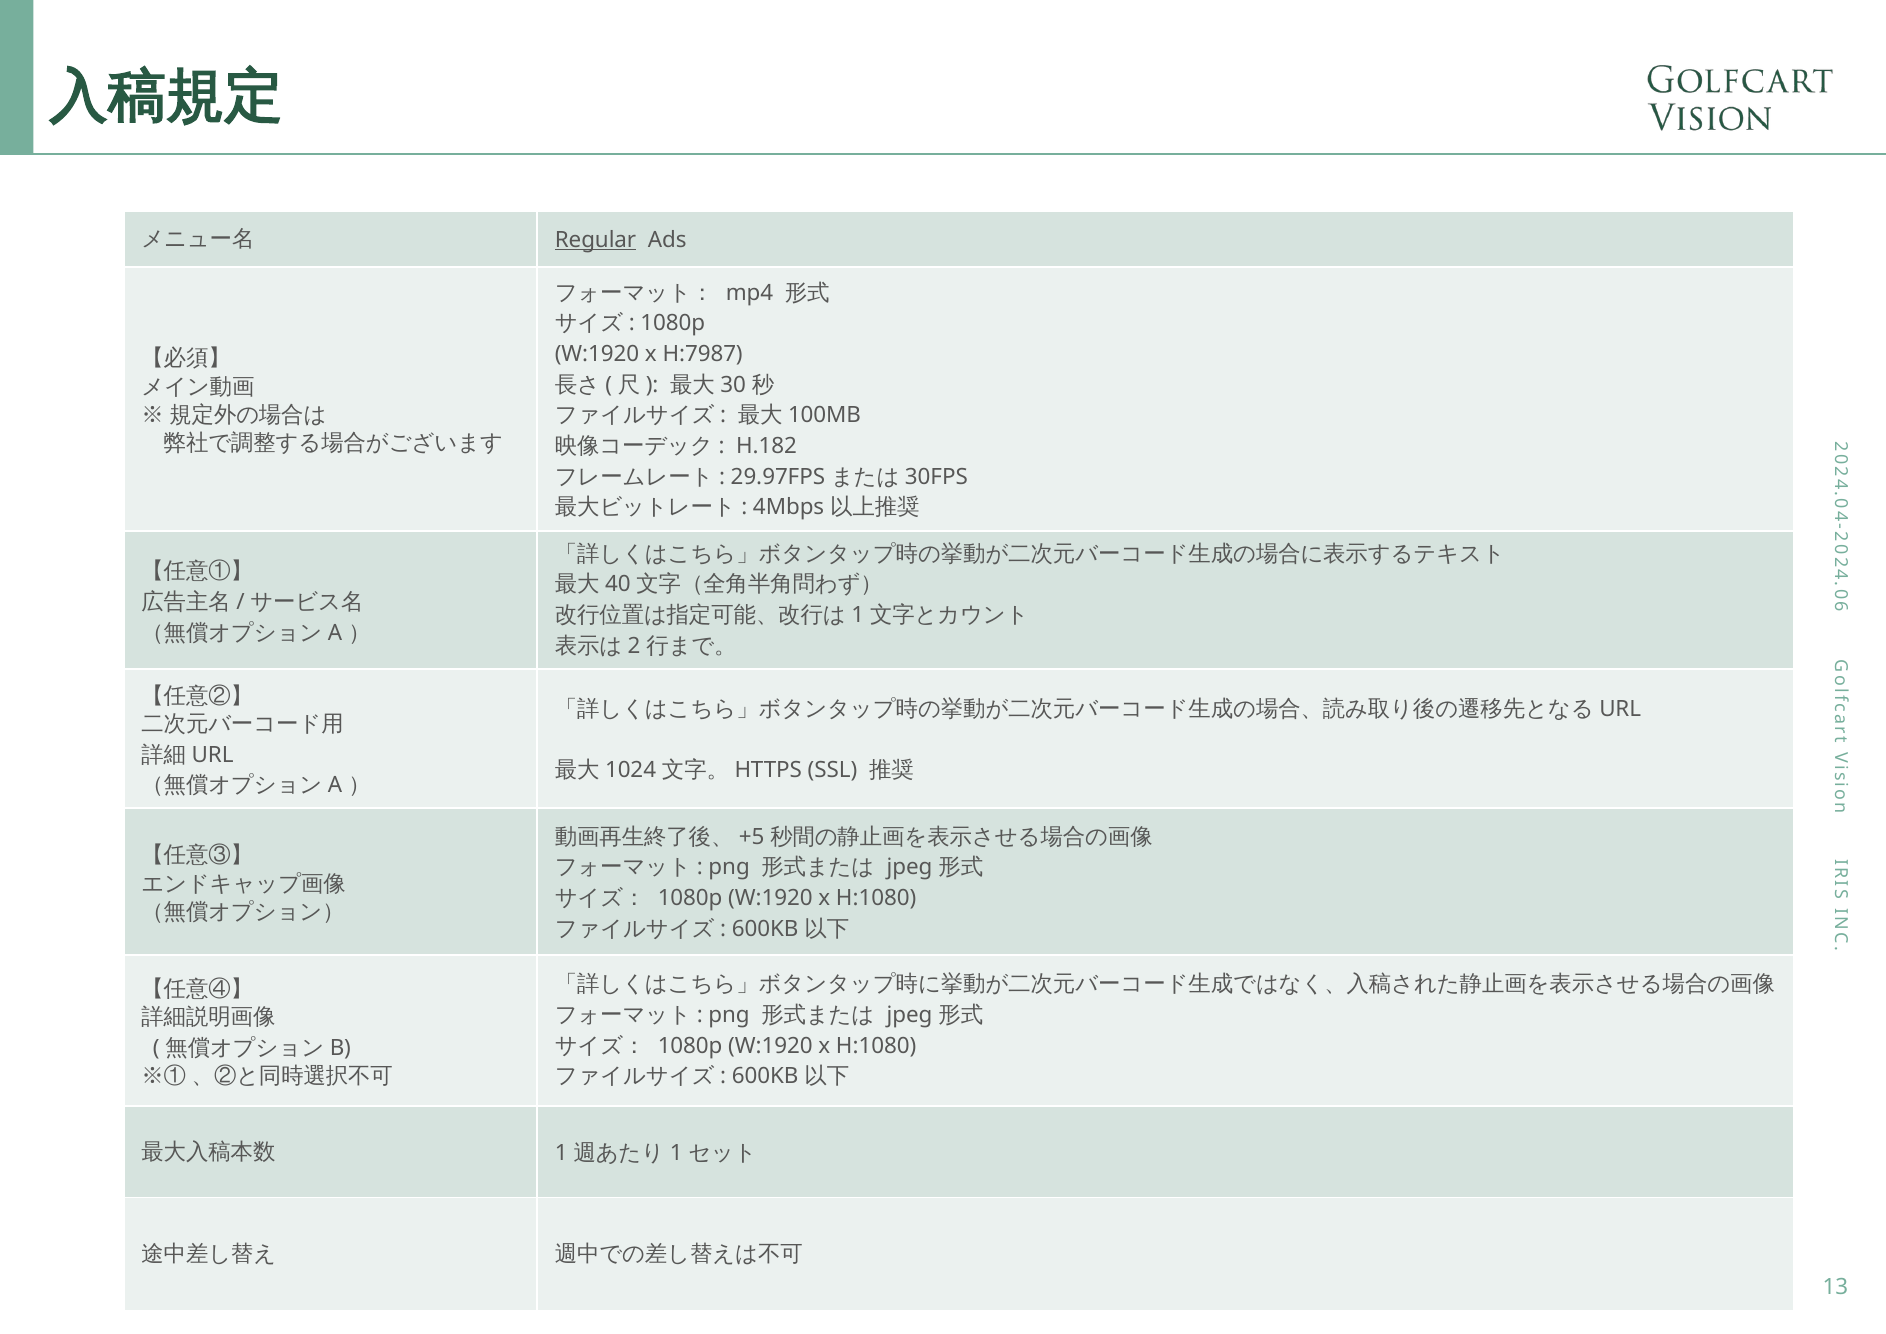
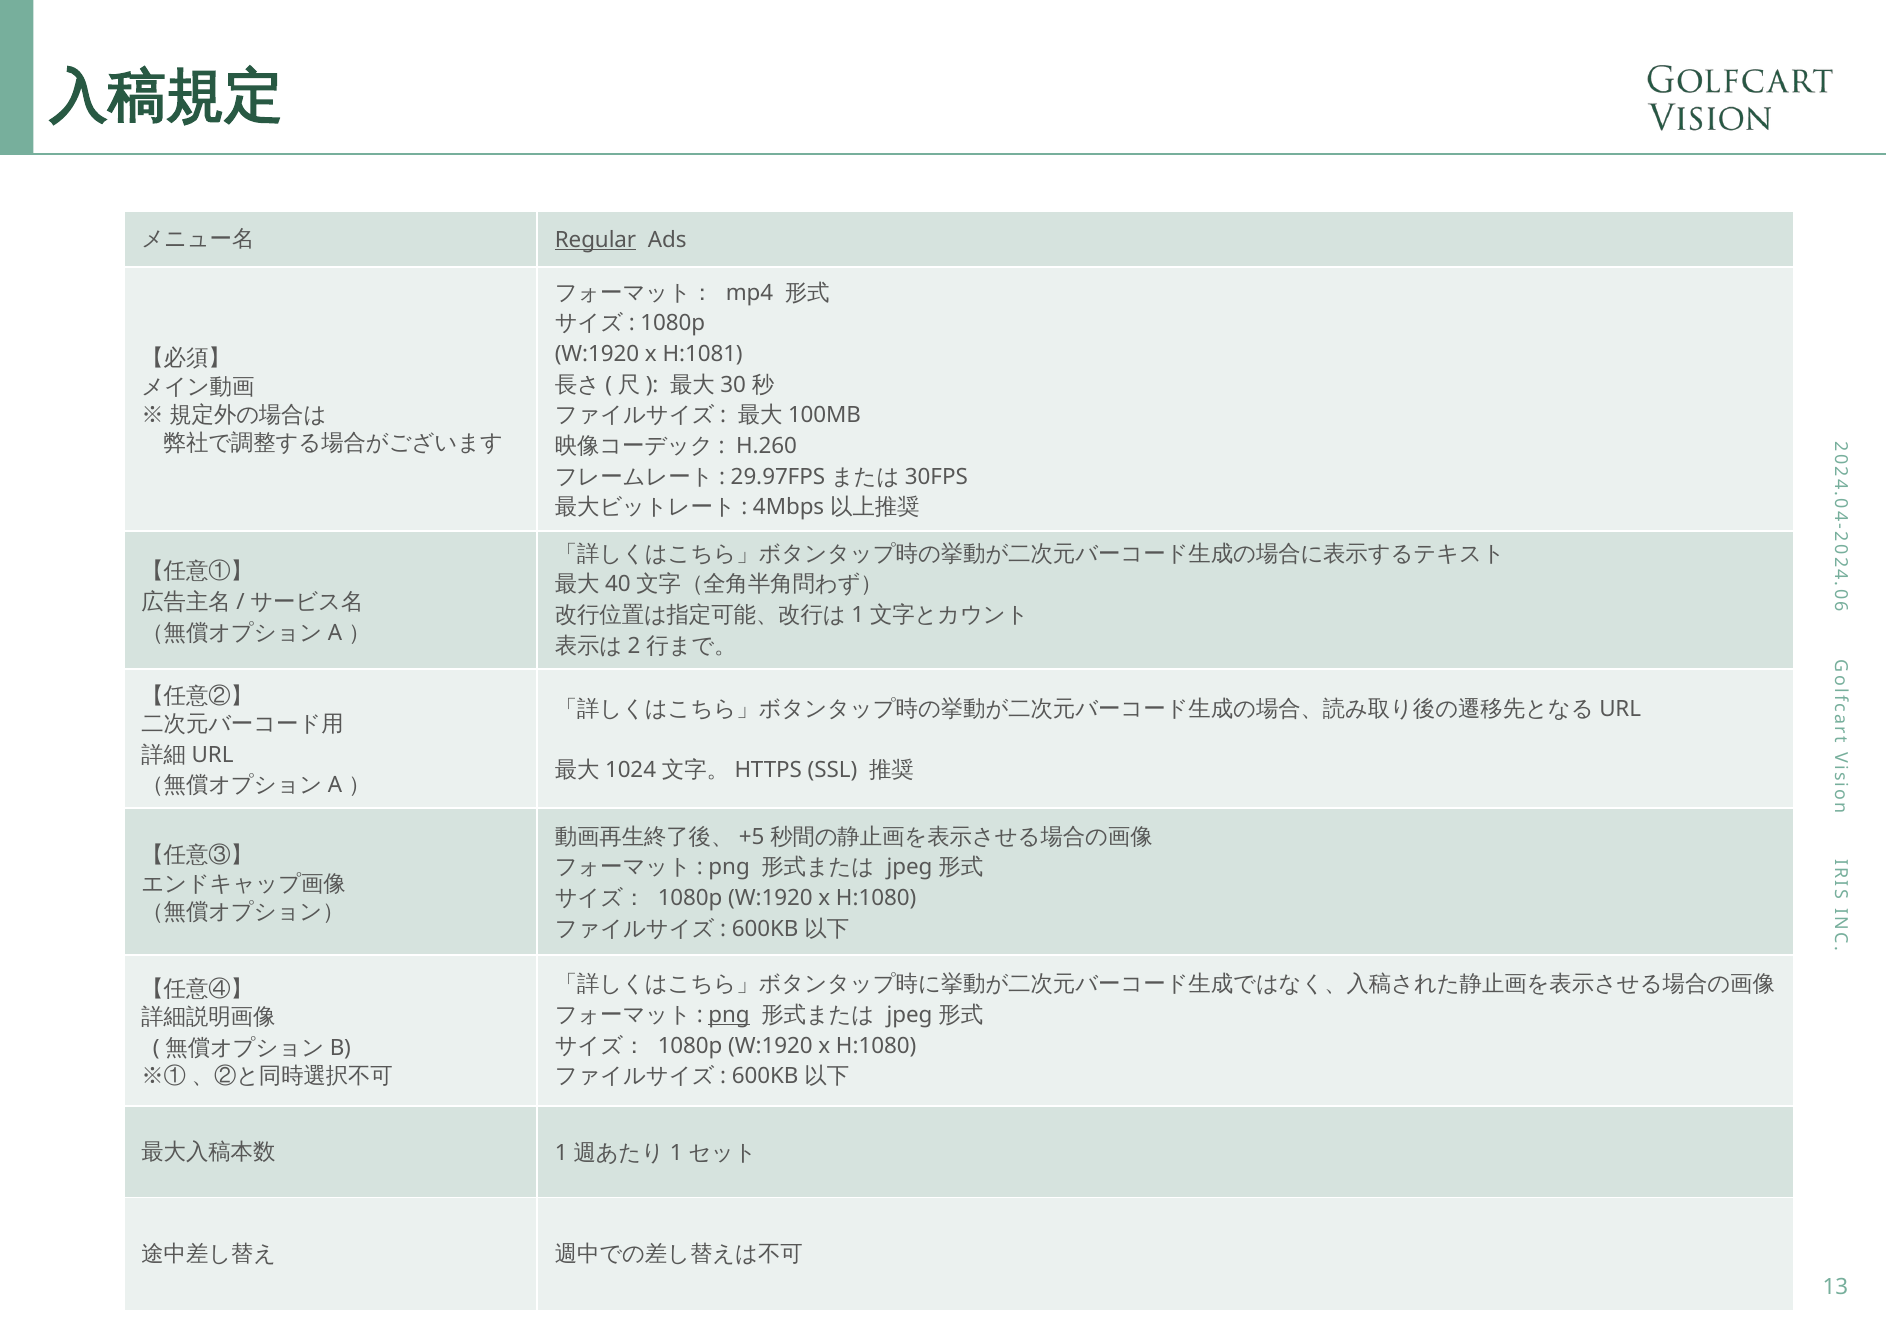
H:7987: H:7987 -> H:1081 (703, 354)
H.182: H.182 -> H.260 (766, 446)
png underline: none -> present (729, 1015)
